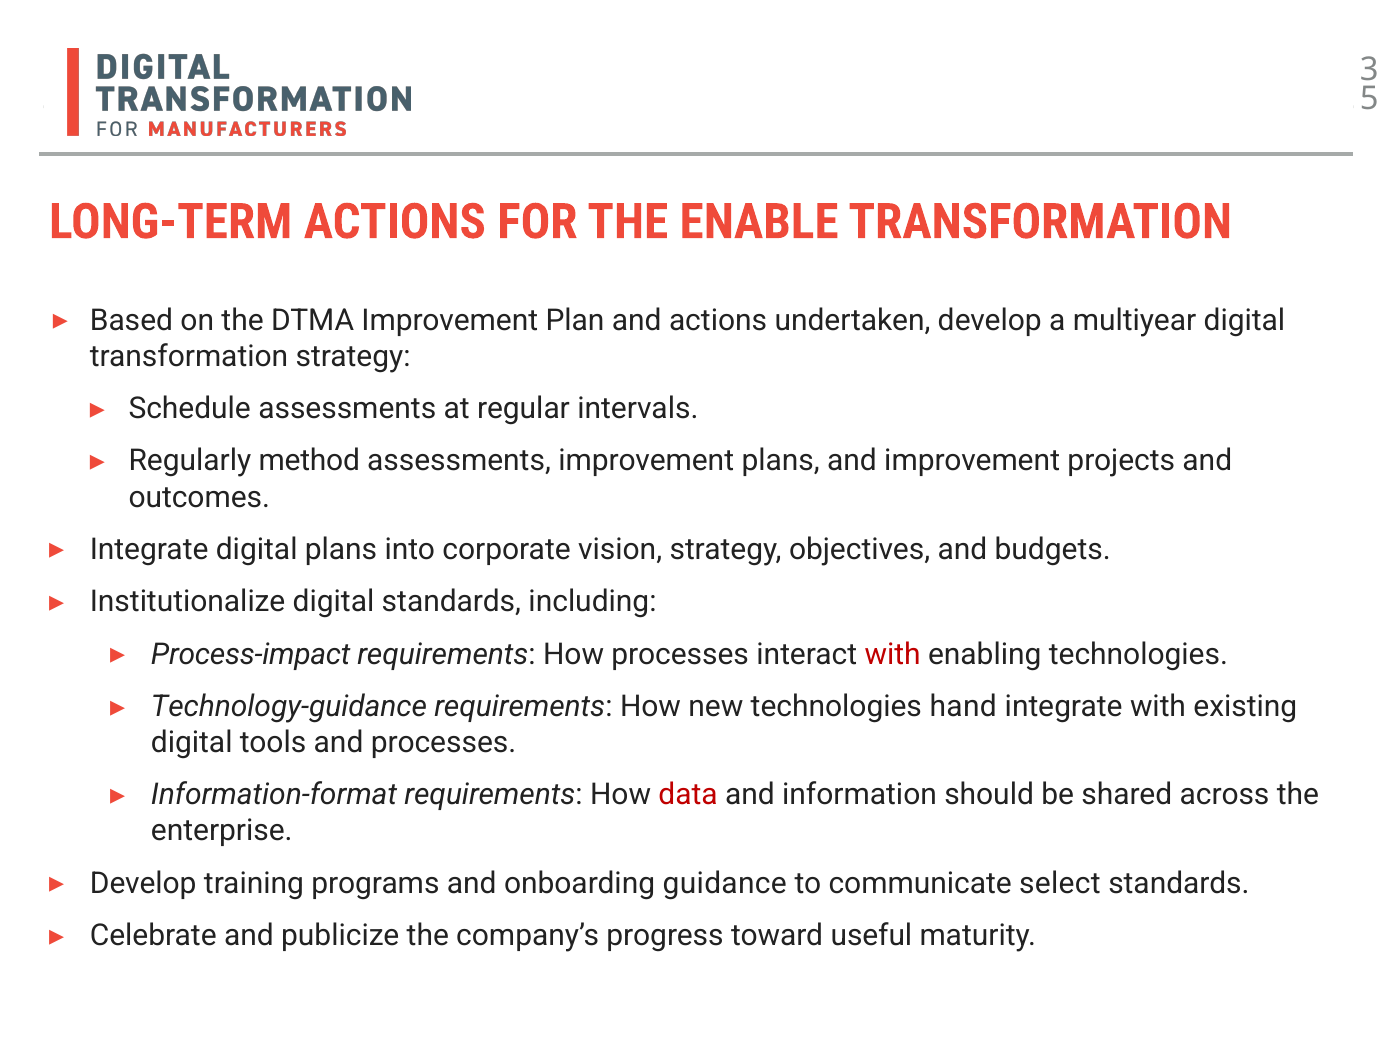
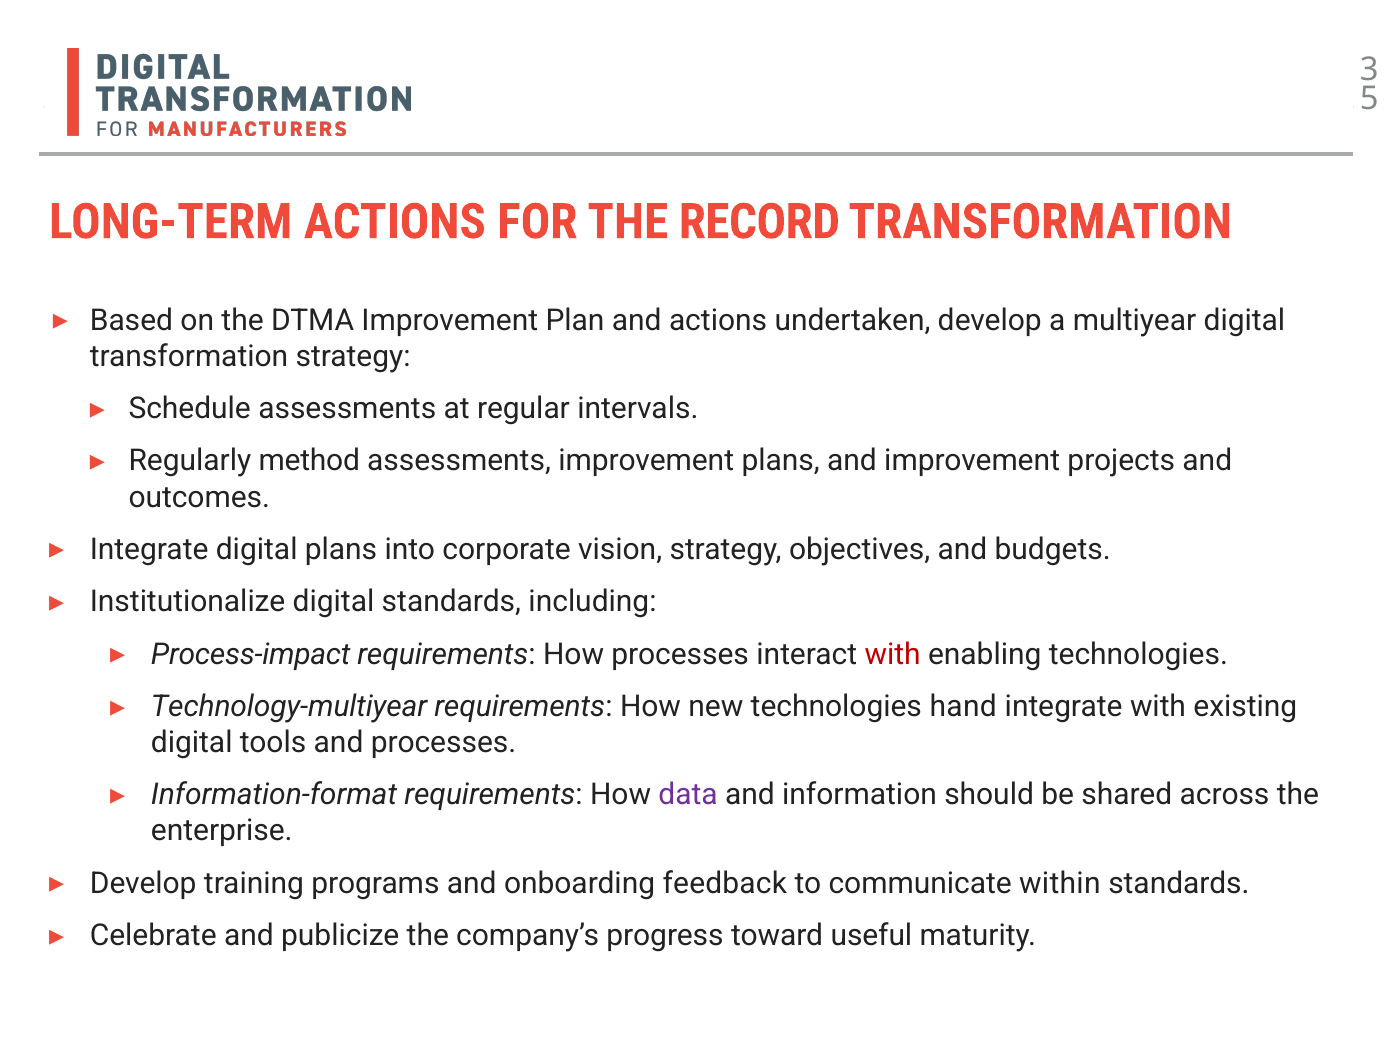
ENABLE: ENABLE -> RECORD (759, 222)
Technology-guidance: Technology-guidance -> Technology-multiyear (289, 706)
data colour: red -> purple (688, 795)
guidance: guidance -> feedback (725, 883)
select: select -> within (1060, 883)
